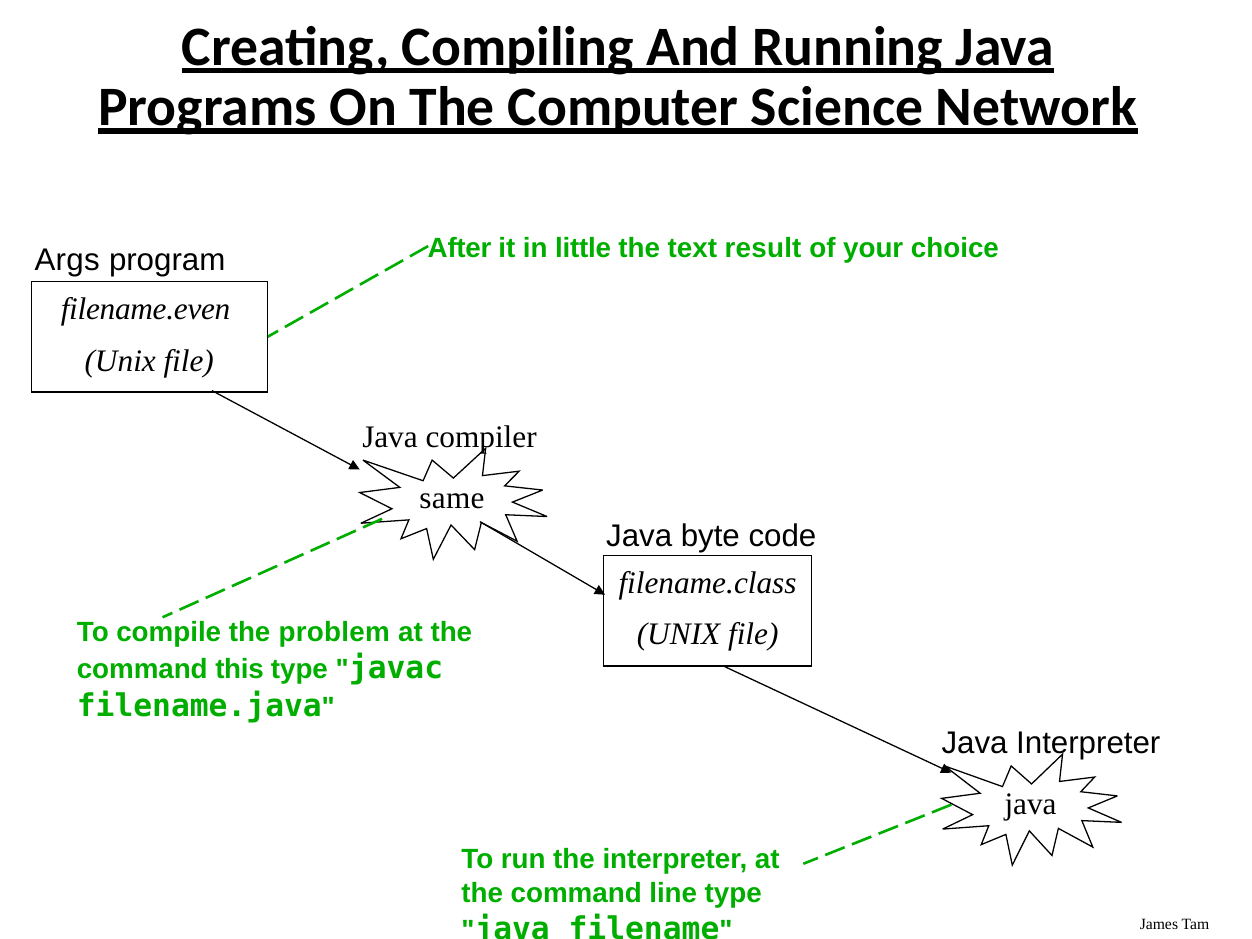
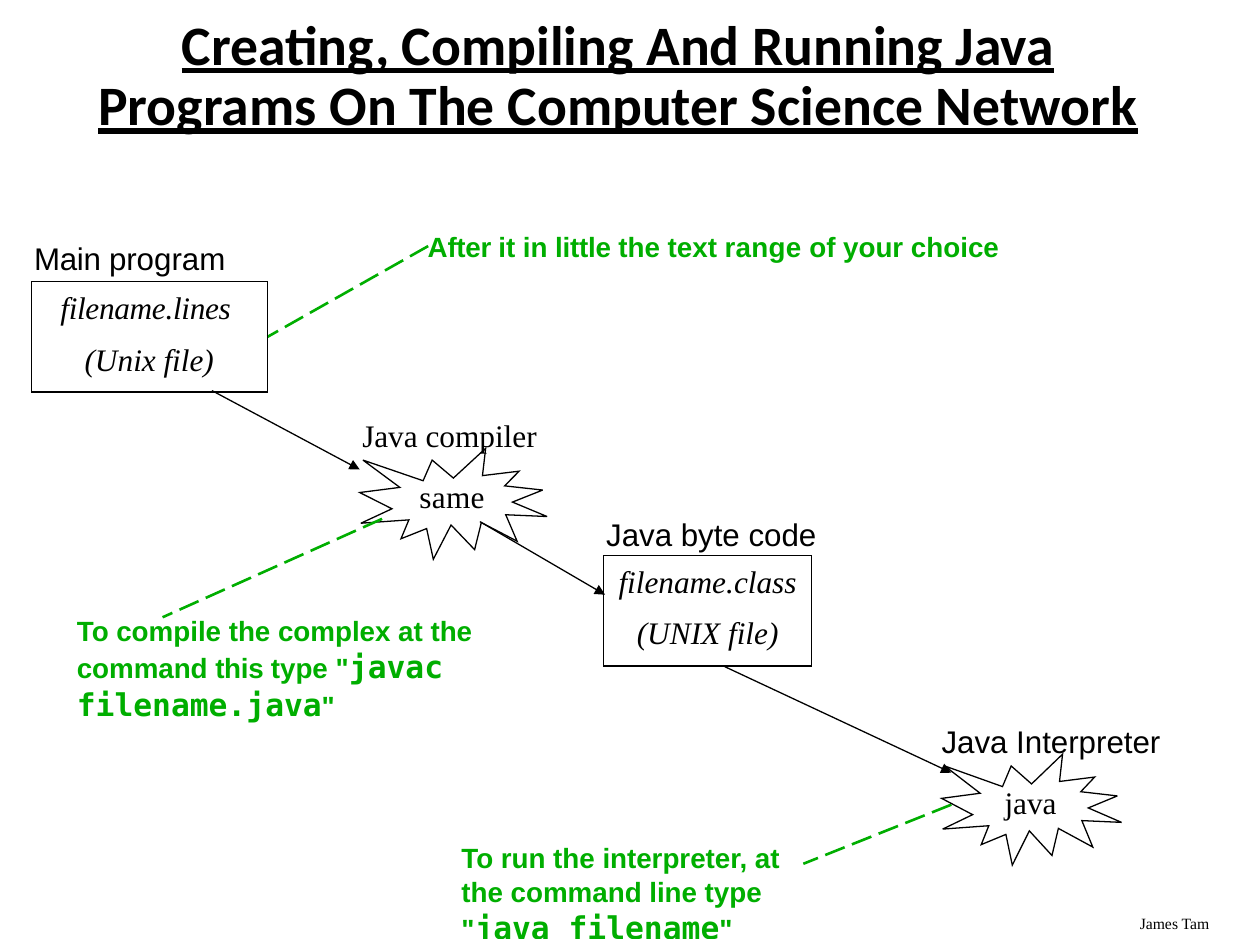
result: result -> range (763, 248)
Args: Args -> Main (68, 260)
filename.even: filename.even -> filename.lines (146, 309)
problem: problem -> complex (334, 633)
